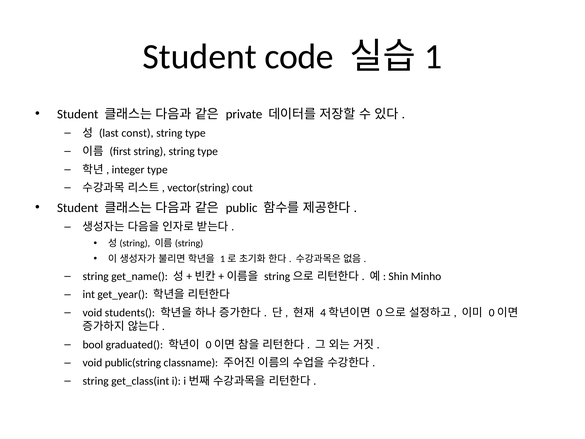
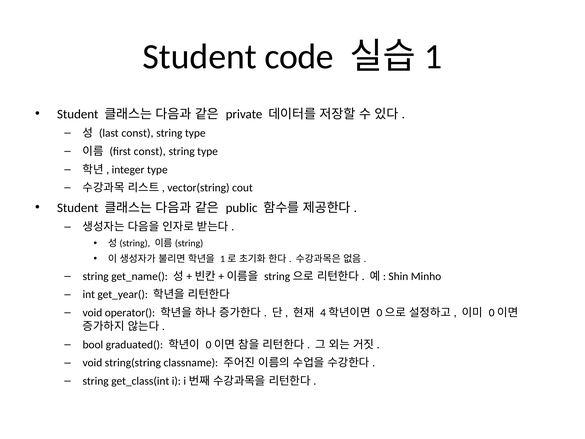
first string: string -> const (150, 151)
students(: students( -> operator( (130, 313)
public(string: public(string -> string(string (133, 363)
